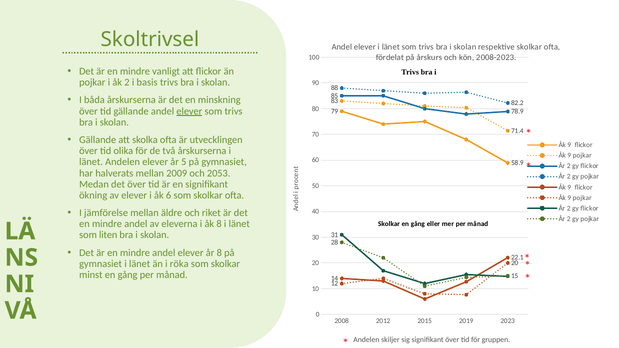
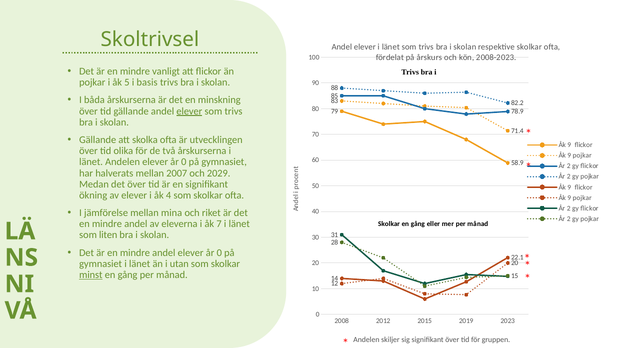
åk 2: 2 -> 5 (127, 83)
Andelen elever år 5: 5 -> 0 (184, 162)
2009: 2009 -> 2007 (177, 173)
2053: 2053 -> 2029 (219, 173)
6: 6 -> 4 (169, 195)
äldre: äldre -> mina (172, 213)
åk 8: 8 -> 7 (219, 224)
andel elever år 8: 8 -> 0 (219, 253)
röka: röka -> utan (179, 264)
minst underline: none -> present (91, 275)
